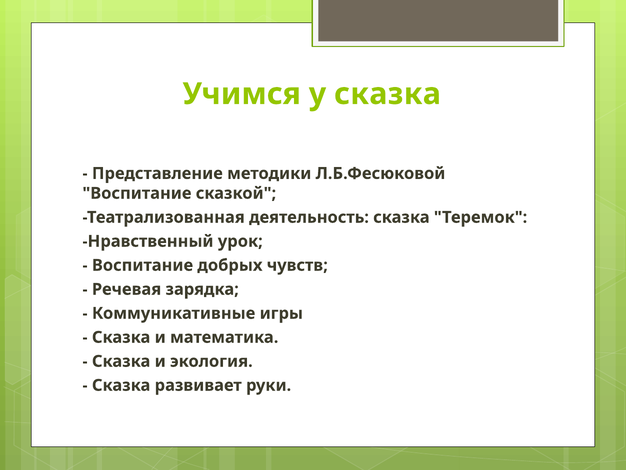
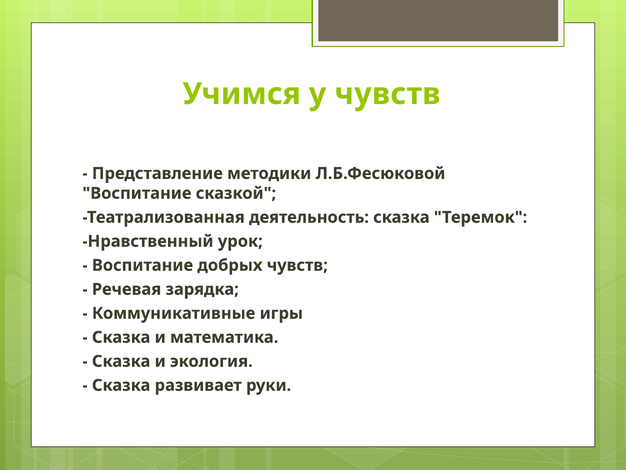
у сказка: сказка -> чувств (387, 94)
